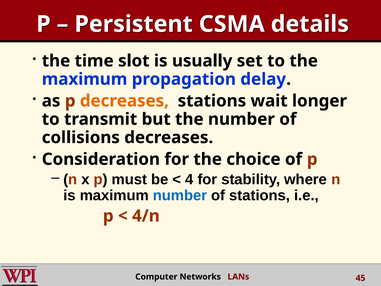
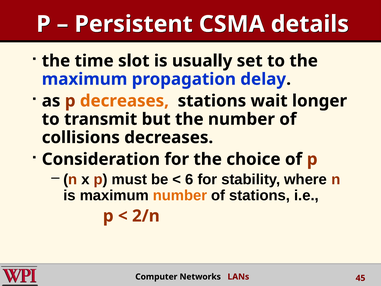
4: 4 -> 6 (189, 179)
number colour: blue -> orange (180, 195)
4/n: 4/n -> 2/n (146, 216)
